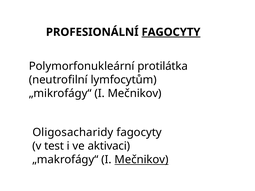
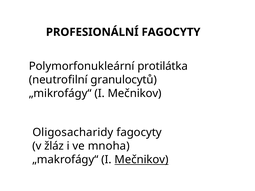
FAGOCYTY underline: present -> none (171, 32)
lymfocytům: lymfocytům -> granulocytů (124, 80)
test: test -> žláz (54, 146)
aktivaci: aktivaci -> mnoha (109, 146)
